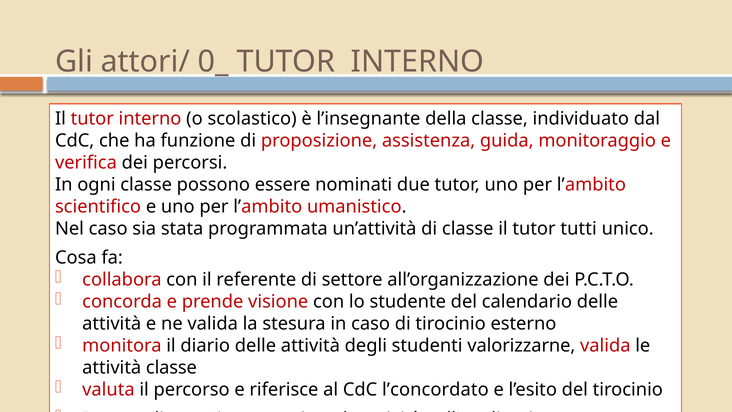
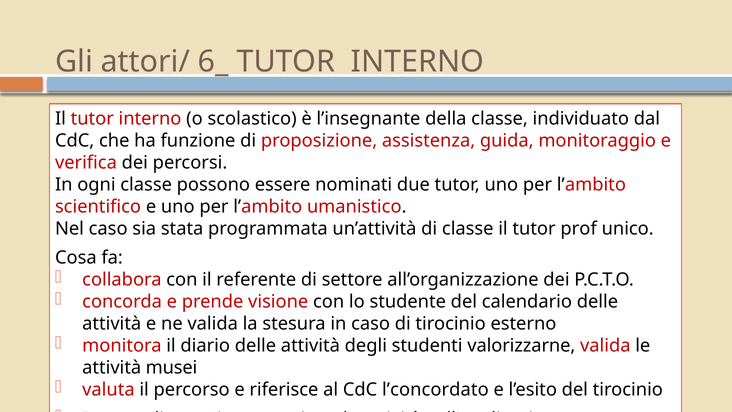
0_: 0_ -> 6_ (213, 62)
tutti: tutti -> prof (579, 228)
attività classe: classe -> musei (171, 368)
